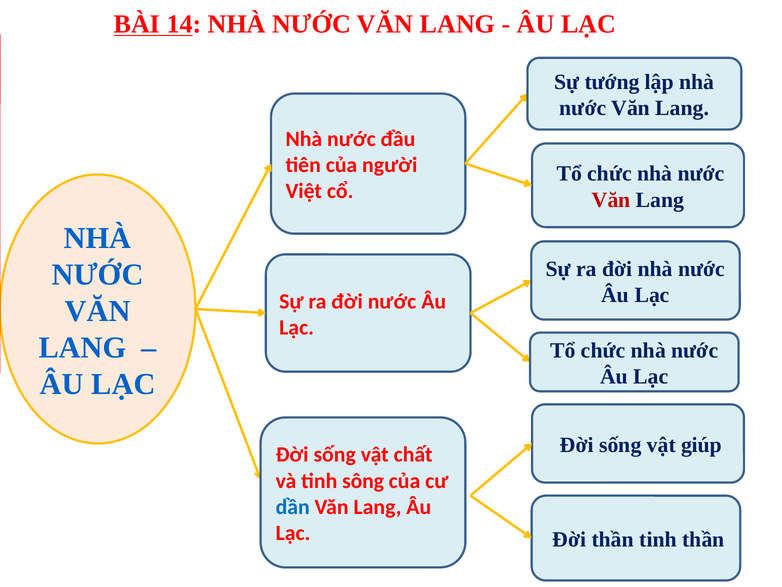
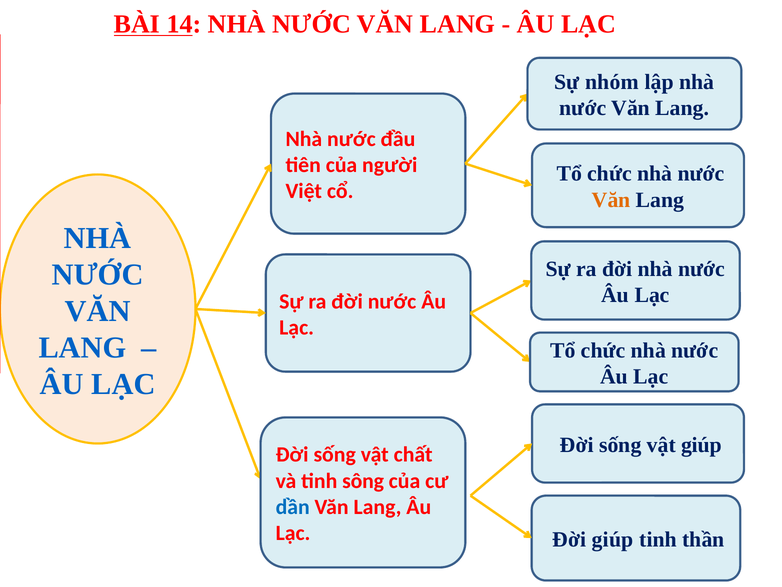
tướng: tướng -> nhóm (612, 82)
Văn colour: red -> orange (611, 200)
Đời thần: thần -> giúp (613, 539)
